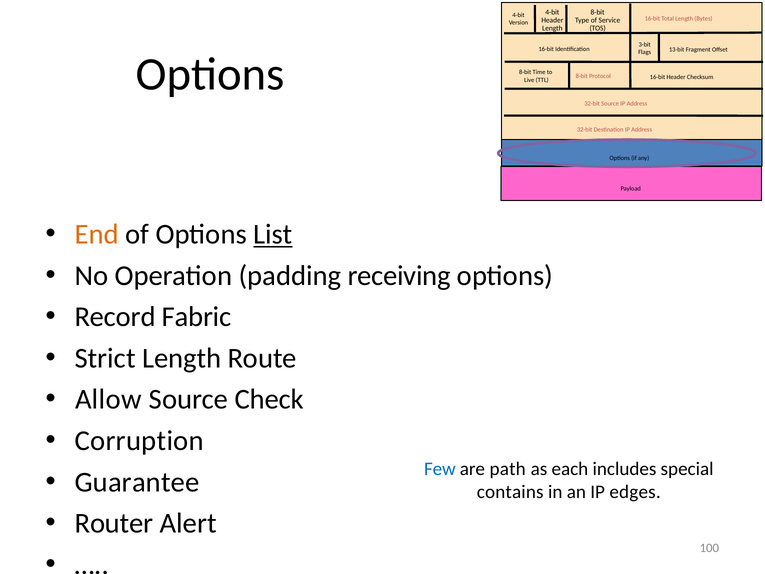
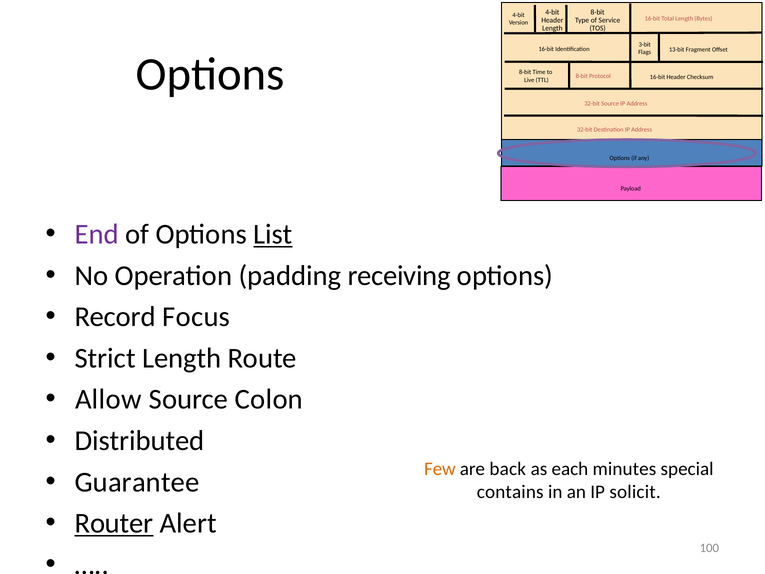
End colour: orange -> purple (97, 234)
Fabric: Fabric -> Focus (196, 317)
Check: Check -> Colon (269, 399)
Corruption: Corruption -> Distributed (139, 441)
Few colour: blue -> orange (440, 469)
path: path -> back (508, 469)
includes: includes -> minutes (624, 469)
edges: edges -> solicit (635, 492)
Router underline: none -> present (114, 523)
